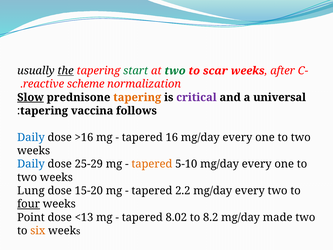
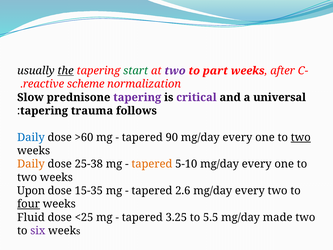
two colour: green -> purple (175, 71)
scar: scar -> part (215, 71)
Slow underline: present -> none (30, 97)
tapering colour: orange -> purple (137, 97)
vaccina: vaccina -> trauma (92, 111)
>16: >16 -> >60 (84, 137)
16: 16 -> 90 (172, 137)
two underline: none -> present (301, 137)
Daily colour: blue -> orange (31, 164)
25-29: 25-29 -> 25-38 (89, 164)
Lung: Lung -> Upon (31, 191)
15-20: 15-20 -> 15-35 (89, 191)
2.2: 2.2 -> 2.6 (183, 191)
Point: Point -> Fluid (31, 217)
<13: <13 -> <25 (84, 217)
8.02: 8.02 -> 3.25 (176, 217)
8.2: 8.2 -> 5.5 (211, 217)
six colour: orange -> purple (38, 231)
